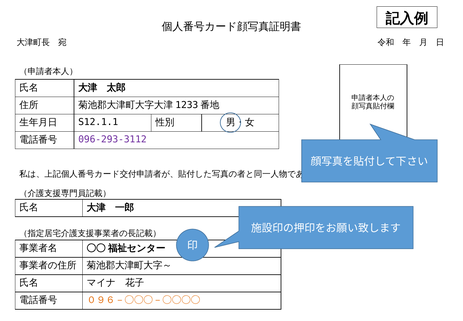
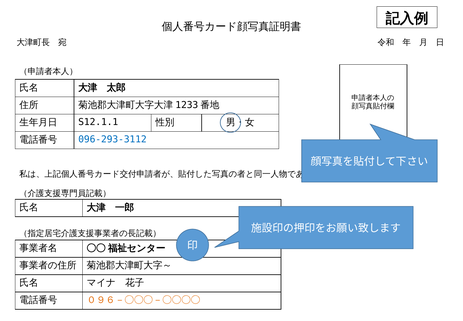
096-293-3112 colour: purple -> blue (112, 139)
